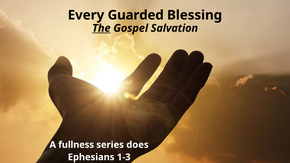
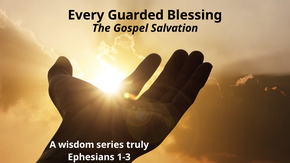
The underline: present -> none (101, 28)
fullness: fullness -> wisdom (76, 145)
does: does -> truly (138, 145)
